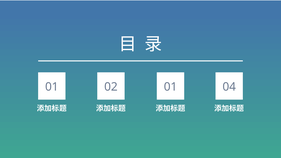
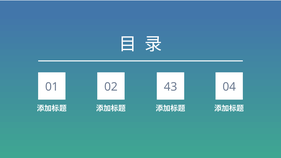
02 01: 01 -> 43 (171, 87)
